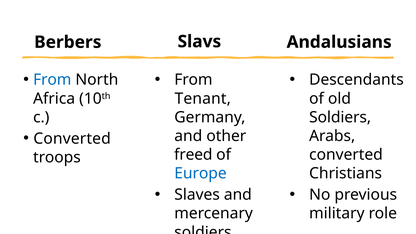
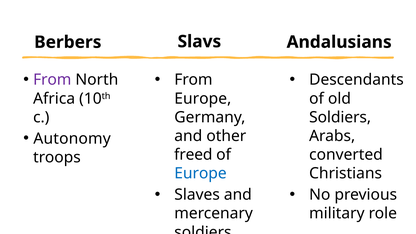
From colour: blue -> purple (52, 80)
Tenant: Tenant -> Europe (203, 99)
Converted: Converted -> Autonomy (72, 139)
